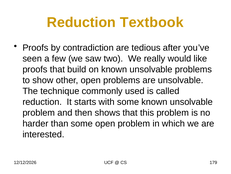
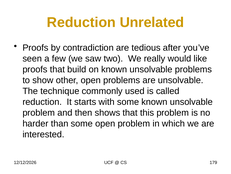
Textbook: Textbook -> Unrelated (152, 22)
